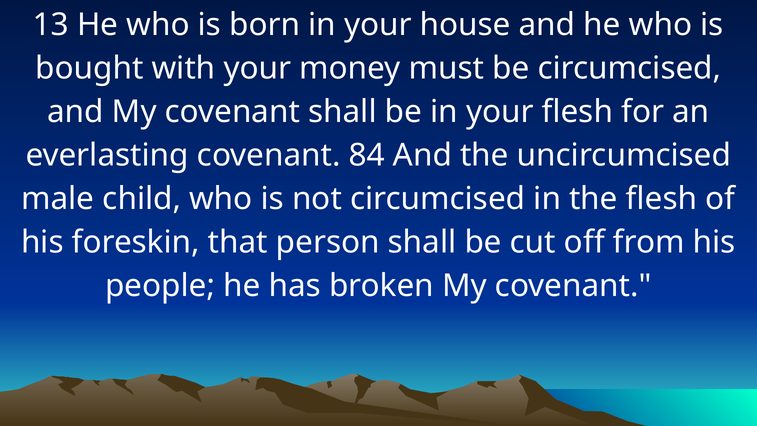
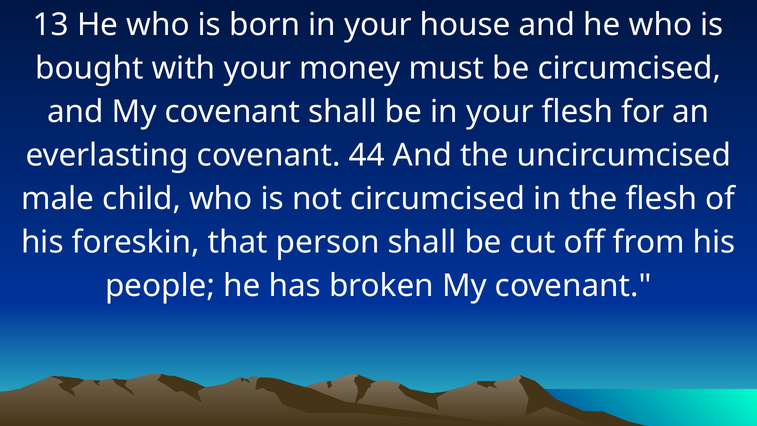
84: 84 -> 44 (367, 155)
